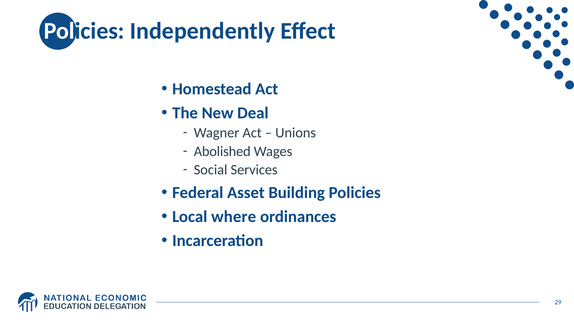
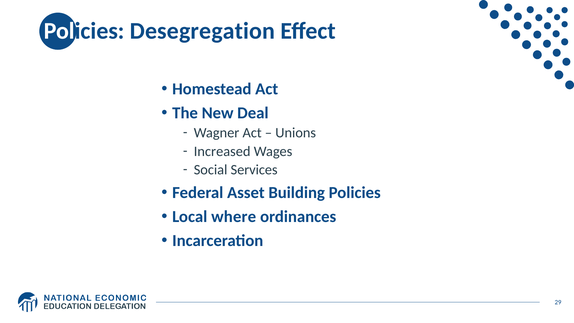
Independently: Independently -> Desegregation (202, 31)
Abolished: Abolished -> Increased (222, 151)
